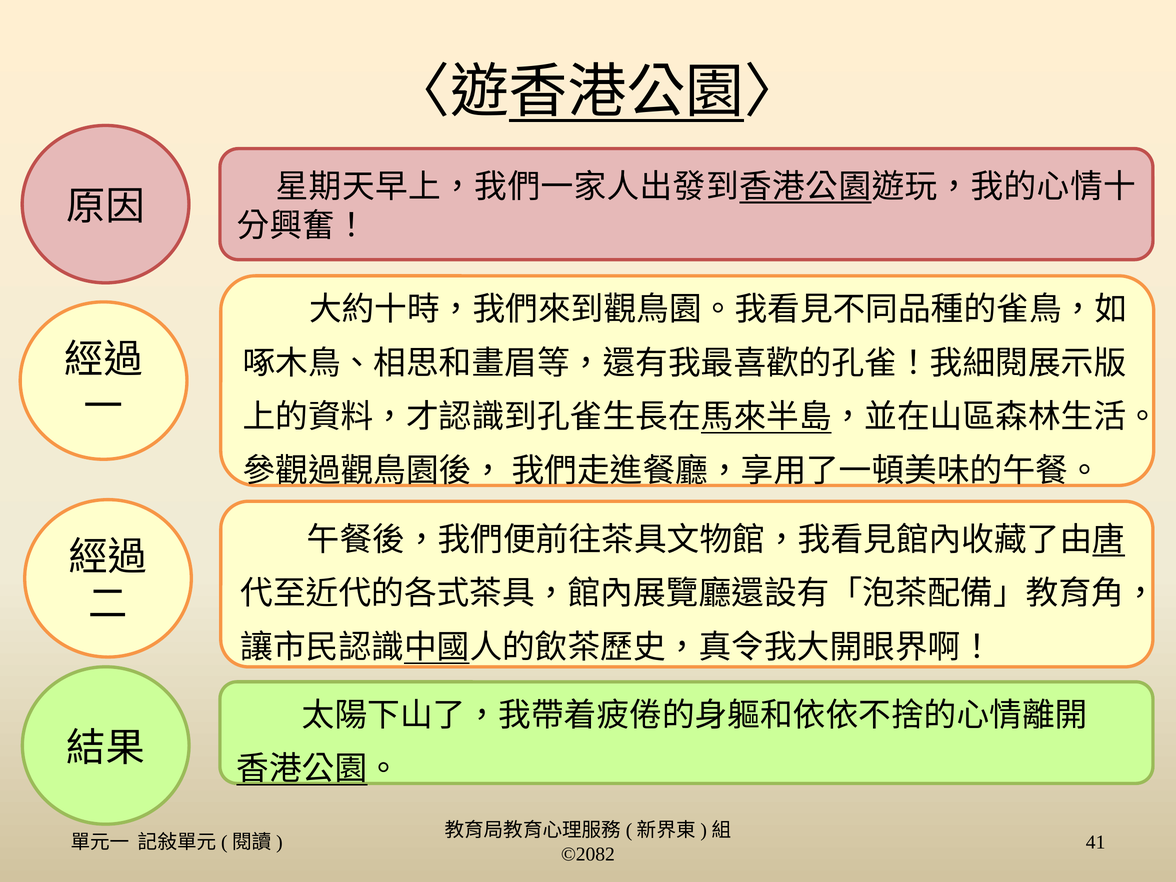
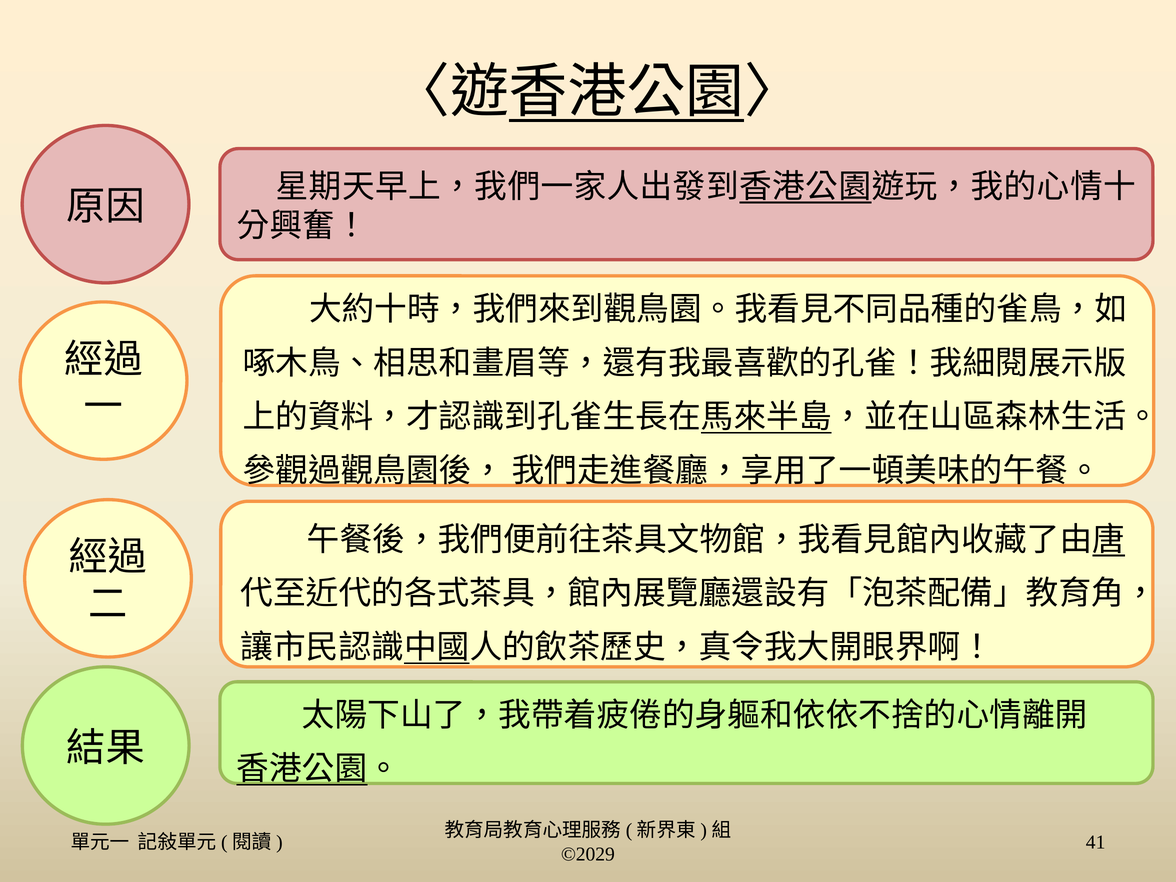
©2082: ©2082 -> ©2029 (588, 854)
